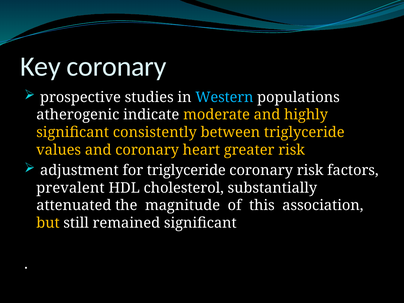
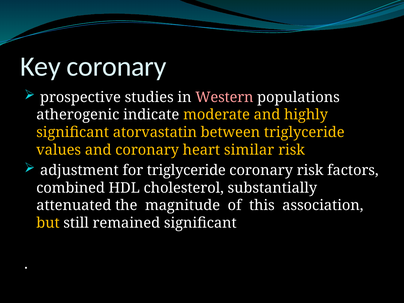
Western colour: light blue -> pink (224, 97)
consistently: consistently -> atorvastatin (155, 132)
greater: greater -> similar (249, 150)
prevalent: prevalent -> combined (71, 188)
